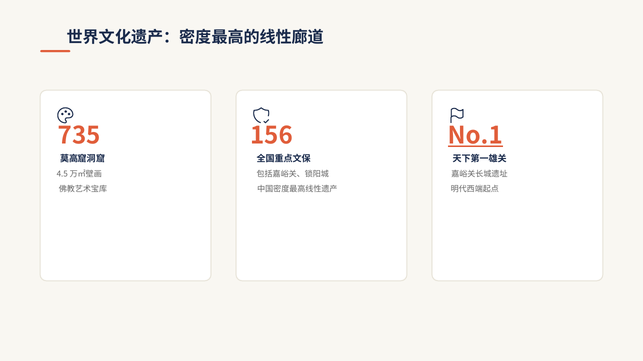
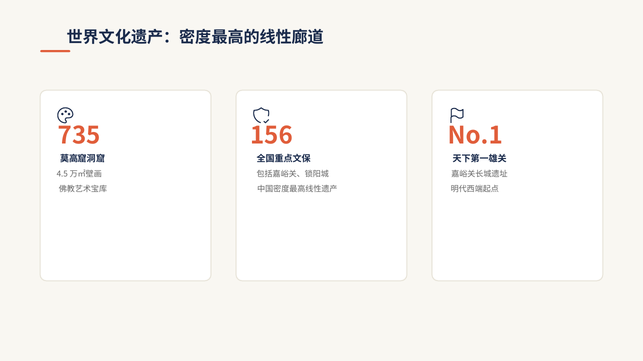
No.1 underline: present -> none (475, 136)
